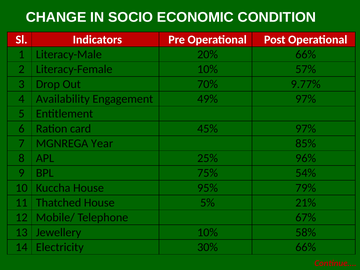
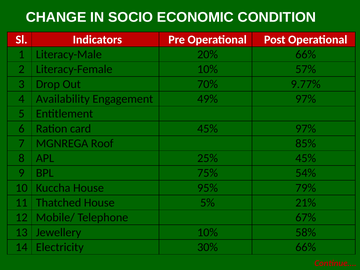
Year: Year -> Roof (102, 143)
25% 96%: 96% -> 45% (306, 158)
